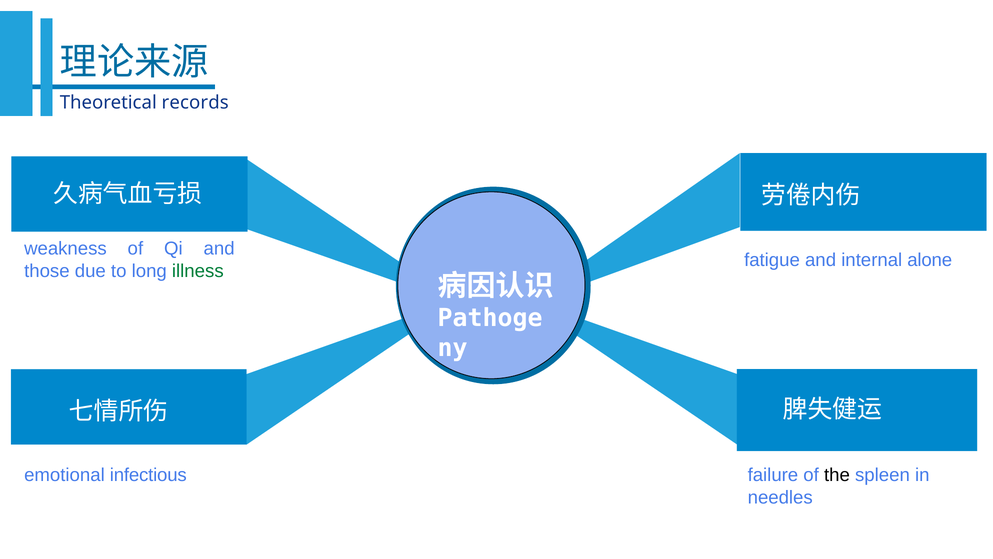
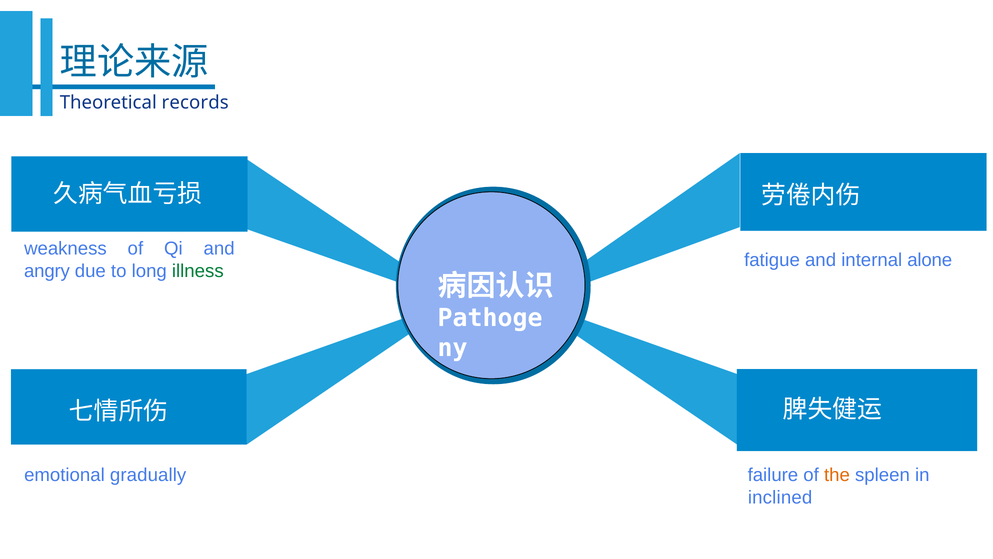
those: those -> angry (47, 271)
infectious: infectious -> gradually (148, 475)
the colour: black -> orange (837, 475)
needles: needles -> inclined (780, 497)
